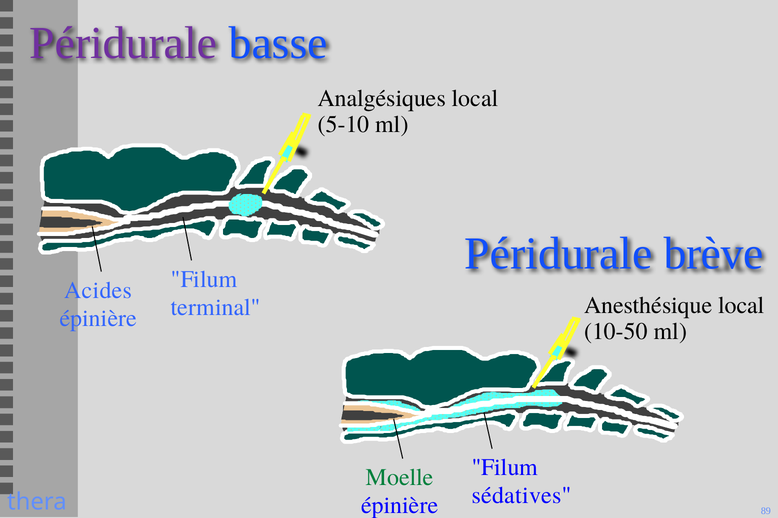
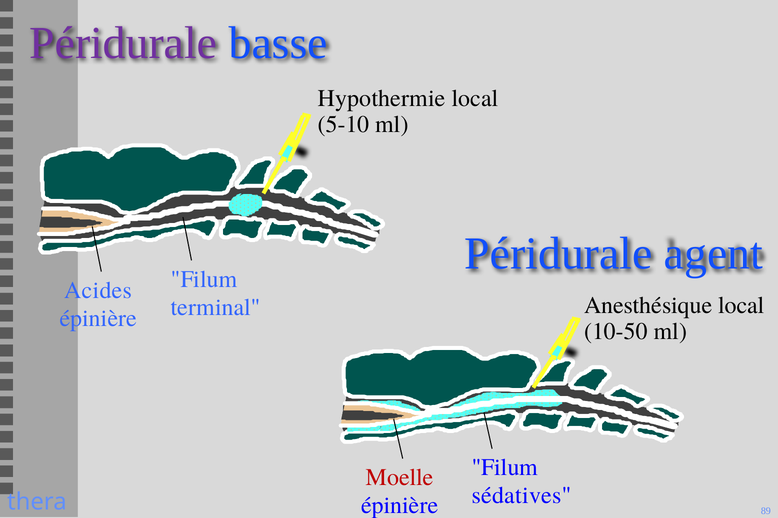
Analgésiques: Analgésiques -> Hypothermie (382, 98)
brève: brève -> agent (713, 254)
Moelle colour: green -> red (400, 477)
